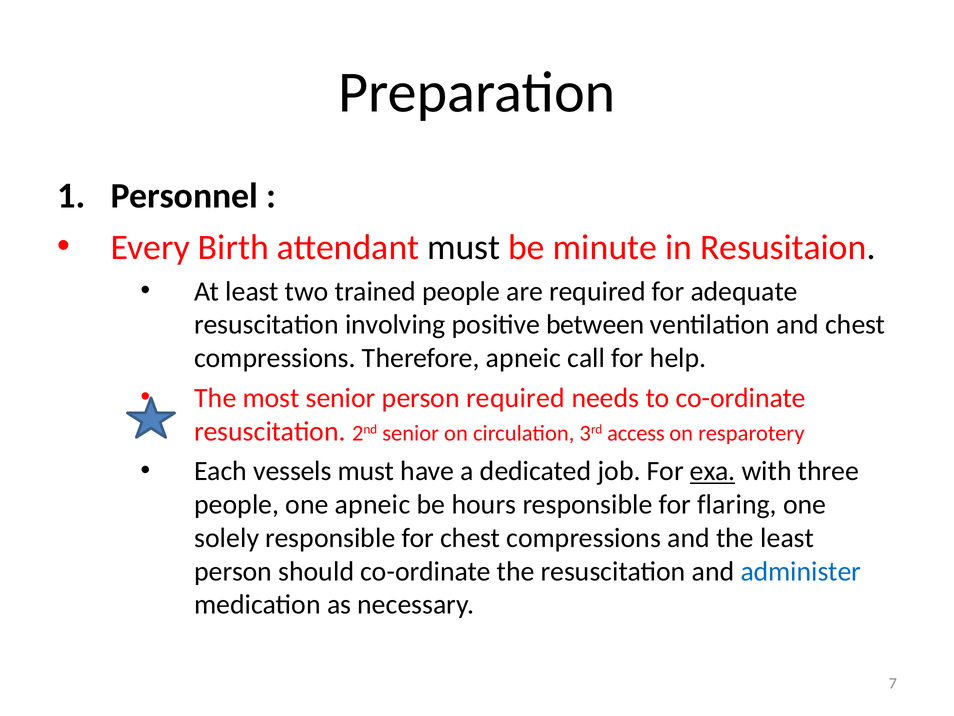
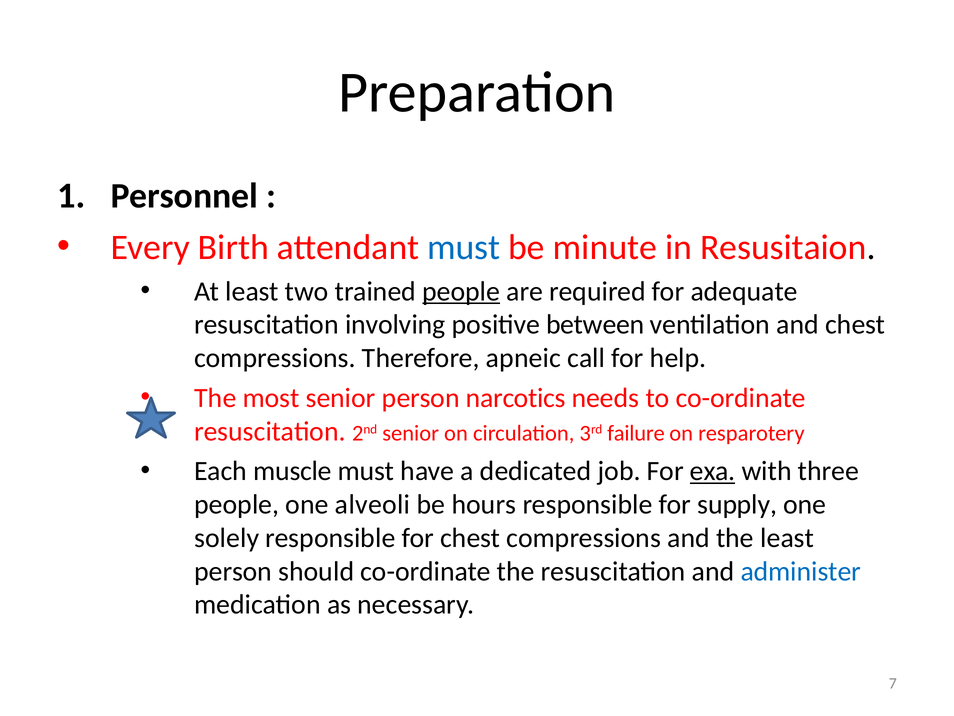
must colour: black -> blue (464, 247)
people underline: none -> present (461, 291)
person required: required -> narcotics (516, 398)
access: access -> failure (636, 433)
vessels: vessels -> muscle (292, 471)
one apneic: apneic -> alveoli (373, 504)
flaring: flaring -> supply (737, 504)
